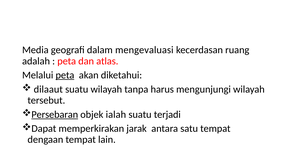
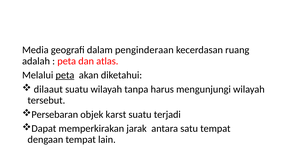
mengevaluasi: mengevaluasi -> penginderaan (144, 50)
Persebaran underline: present -> none (55, 115)
ialah: ialah -> karst (116, 115)
